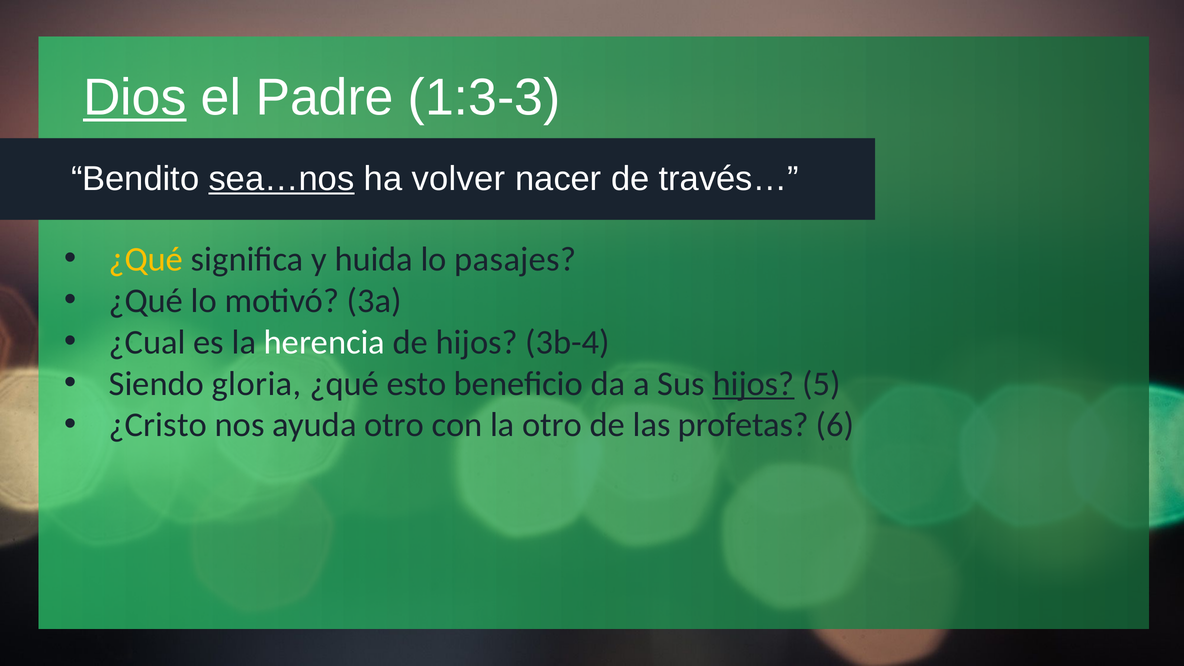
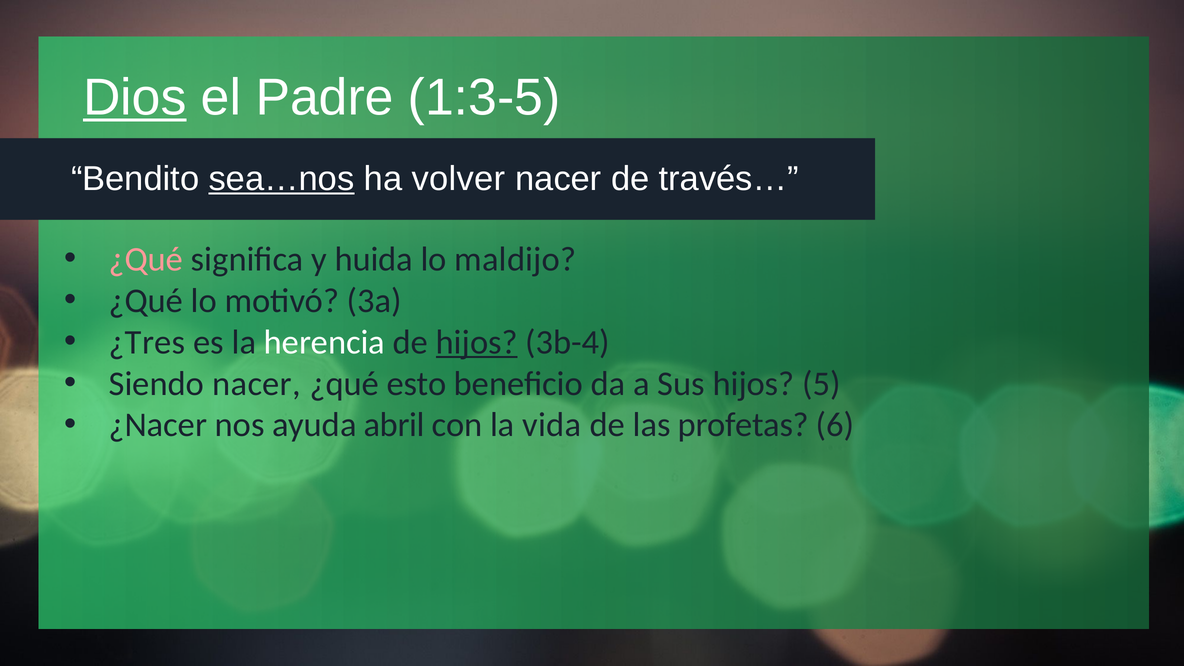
1:3-3: 1:3-3 -> 1:3-5 (484, 98)
¿Qué colour: yellow -> pink (146, 259)
pasajes: pasajes -> maldijo (515, 259)
¿Cual: ¿Cual -> ¿Tres (147, 342)
hijos underline: none -> present (477, 342)
Siendo gloria: gloria -> nacer (257, 384)
hijos underline: present -> none (754, 384)
¿Cristo: ¿Cristo -> ¿Nacer (158, 425)
ayuda otro: otro -> abril (394, 425)
la otro: otro -> vida (552, 425)
